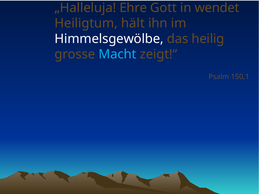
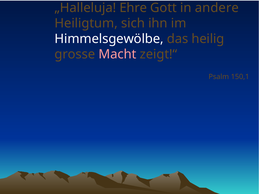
wendet: wendet -> andere (217, 8)
hält: hält -> sich (133, 23)
Macht colour: light blue -> pink (117, 54)
